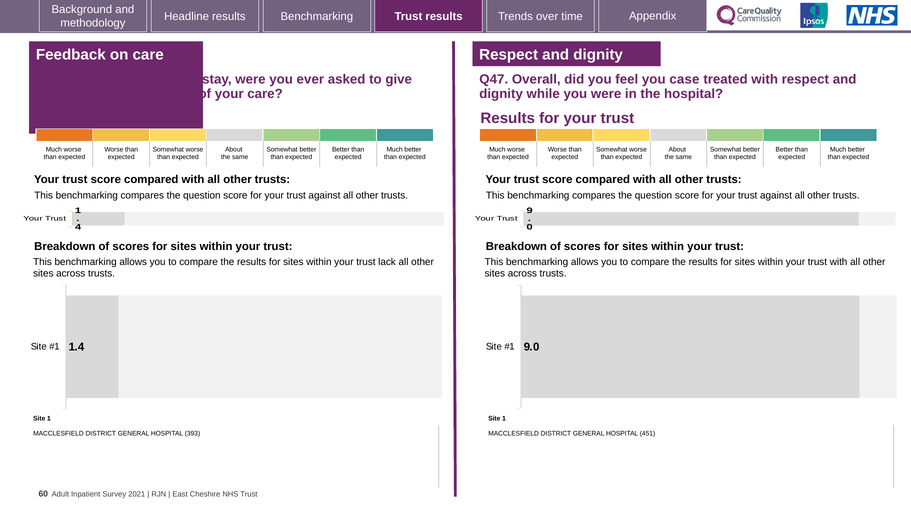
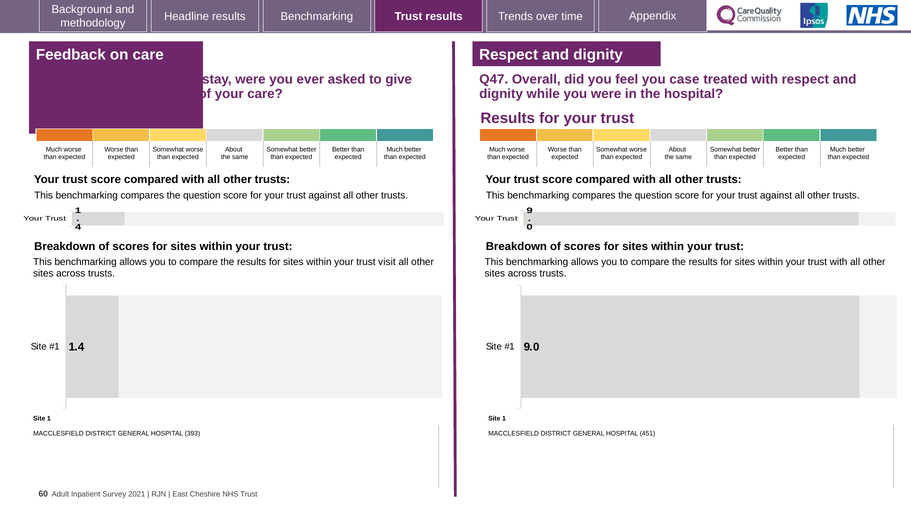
lack: lack -> visit (387, 262)
